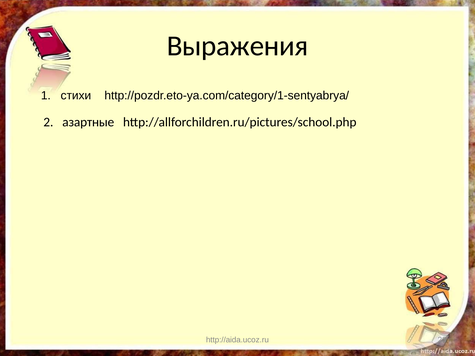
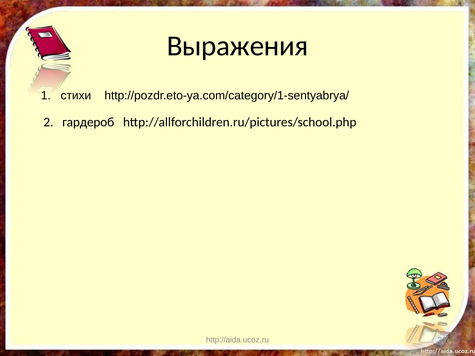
азартные: азартные -> гардероб (88, 122)
